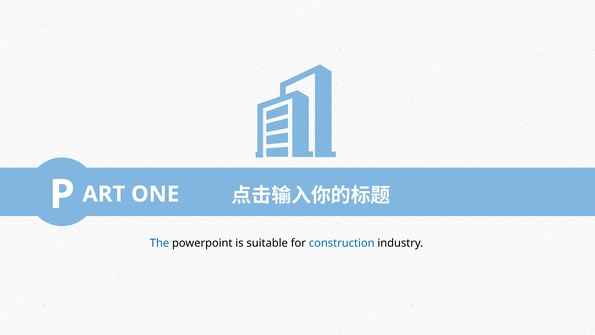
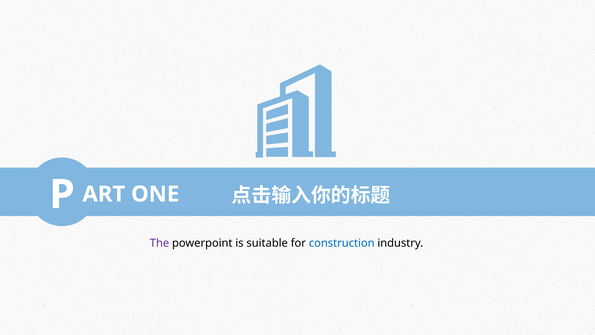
The colour: blue -> purple (159, 243)
